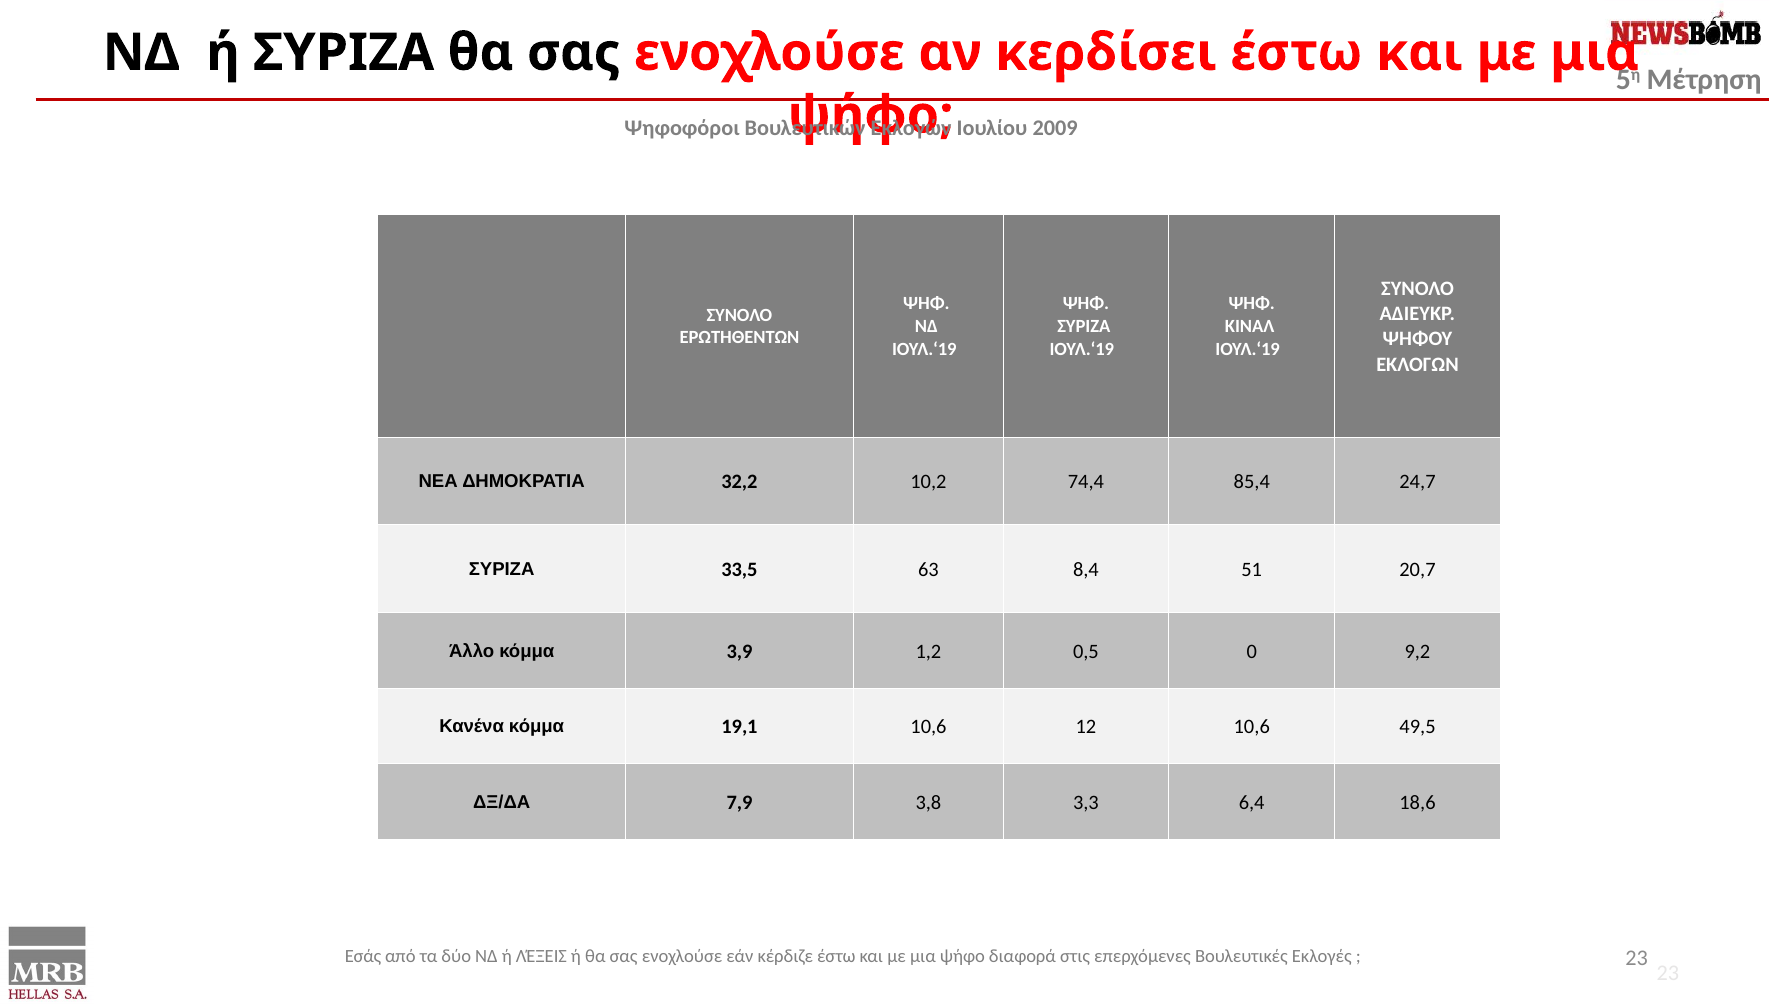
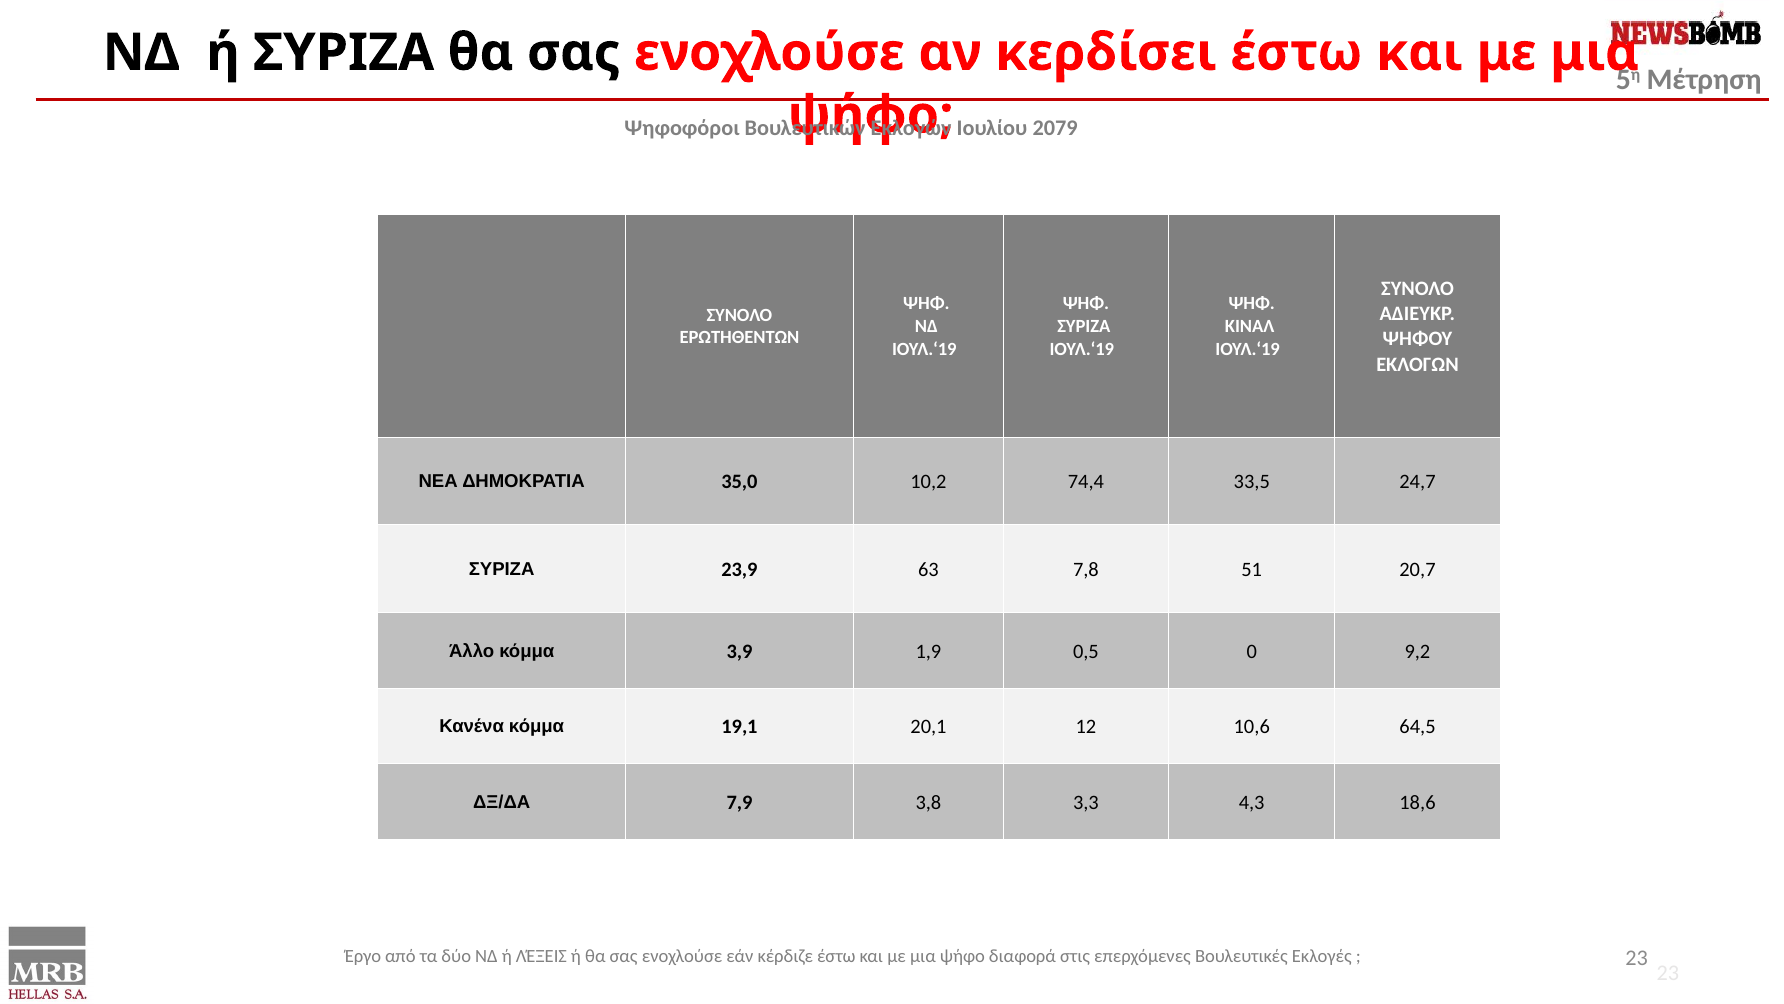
2009: 2009 -> 2079 (1055, 128)
32,2: 32,2 -> 35,0 (739, 481)
85,4: 85,4 -> 33,5 (1252, 481)
33,5: 33,5 -> 23,9 (739, 569)
8,4: 8,4 -> 7,8 (1086, 569)
1,2: 1,2 -> 1,9 (928, 651)
19,1 10,6: 10,6 -> 20,1 (928, 727)
49,5: 49,5 -> 64,5 (1418, 727)
6,4: 6,4 -> 4,3 (1252, 802)
Εσάς: Εσάς -> Έργο (363, 956)
